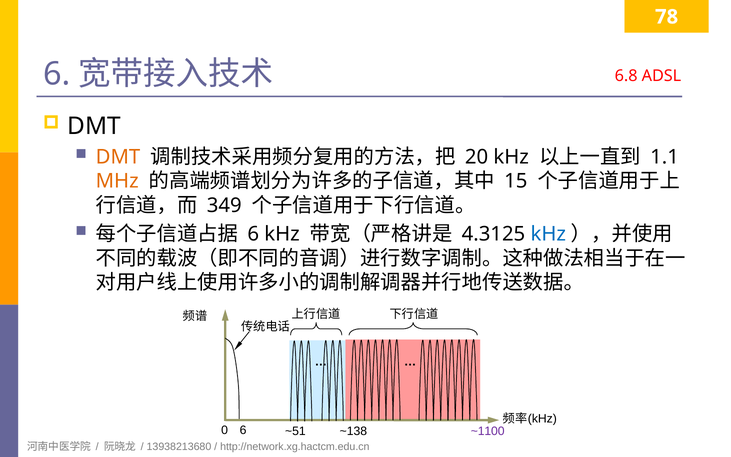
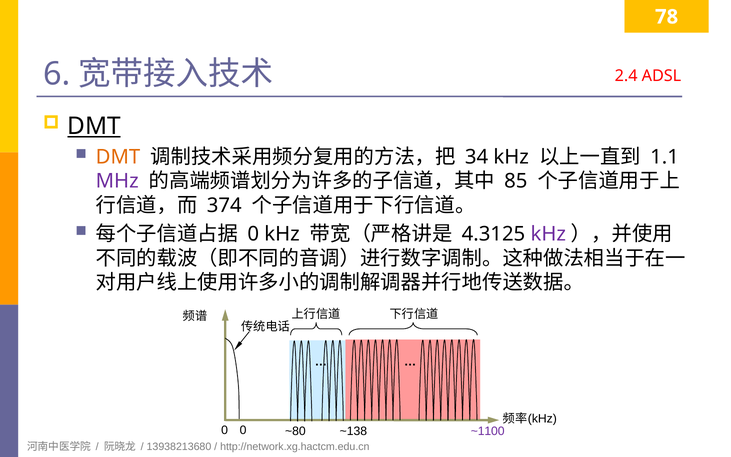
6.8: 6.8 -> 2.4 (626, 76)
DMT underline: none -> present (94, 126)
20: 20 -> 34 (477, 157)
MHz colour: orange -> purple (117, 181)
15: 15 -> 85 (516, 181)
349: 349 -> 374 (224, 206)
6: 6 -> 0 (253, 234)
kHz colour: blue -> purple (548, 234)
0 6: 6 -> 0 (243, 430)
~51: ~51 -> ~80 (295, 431)
